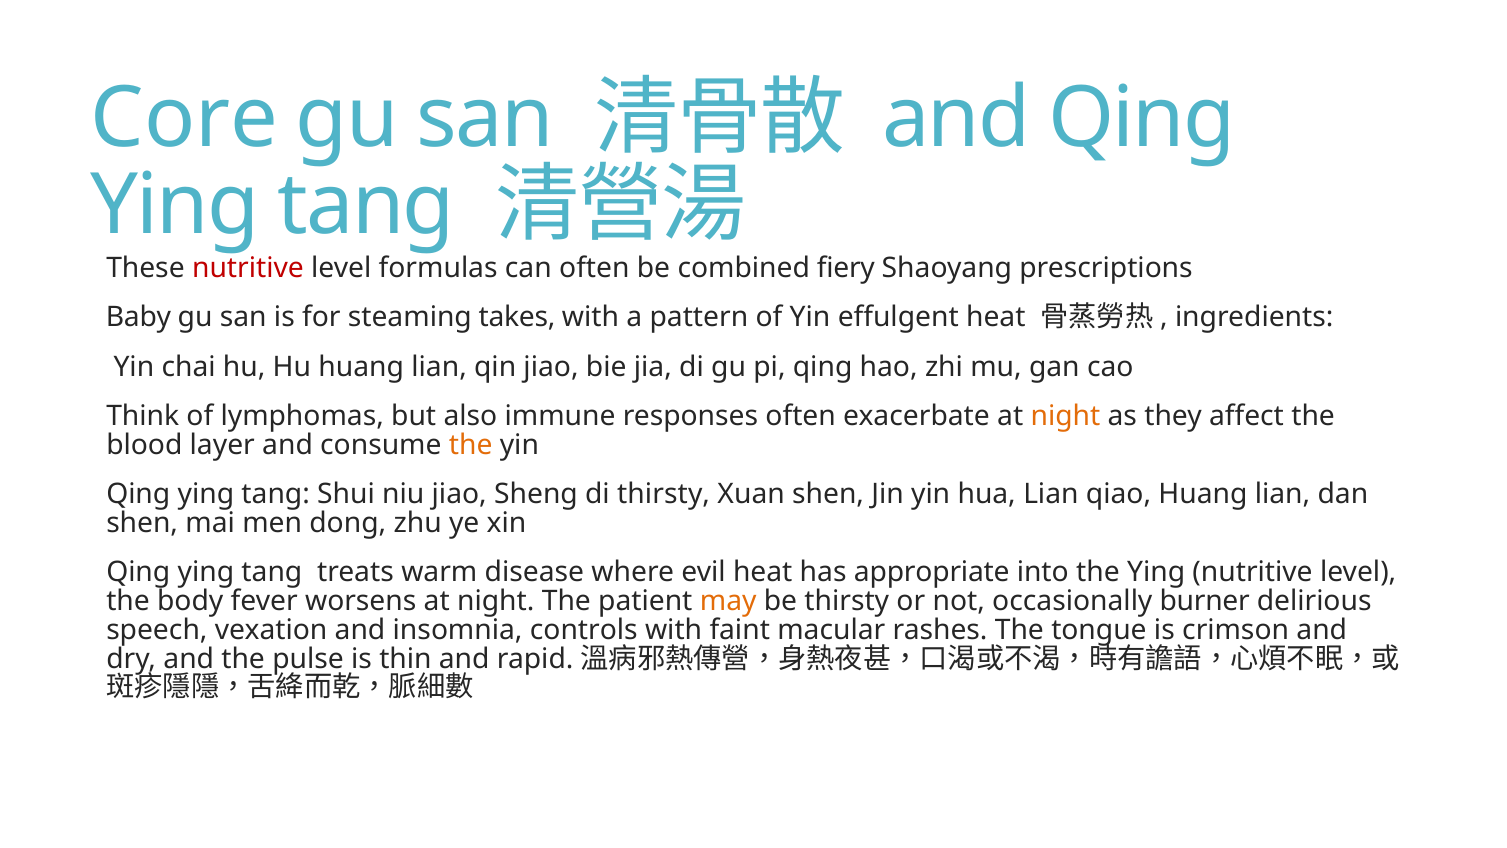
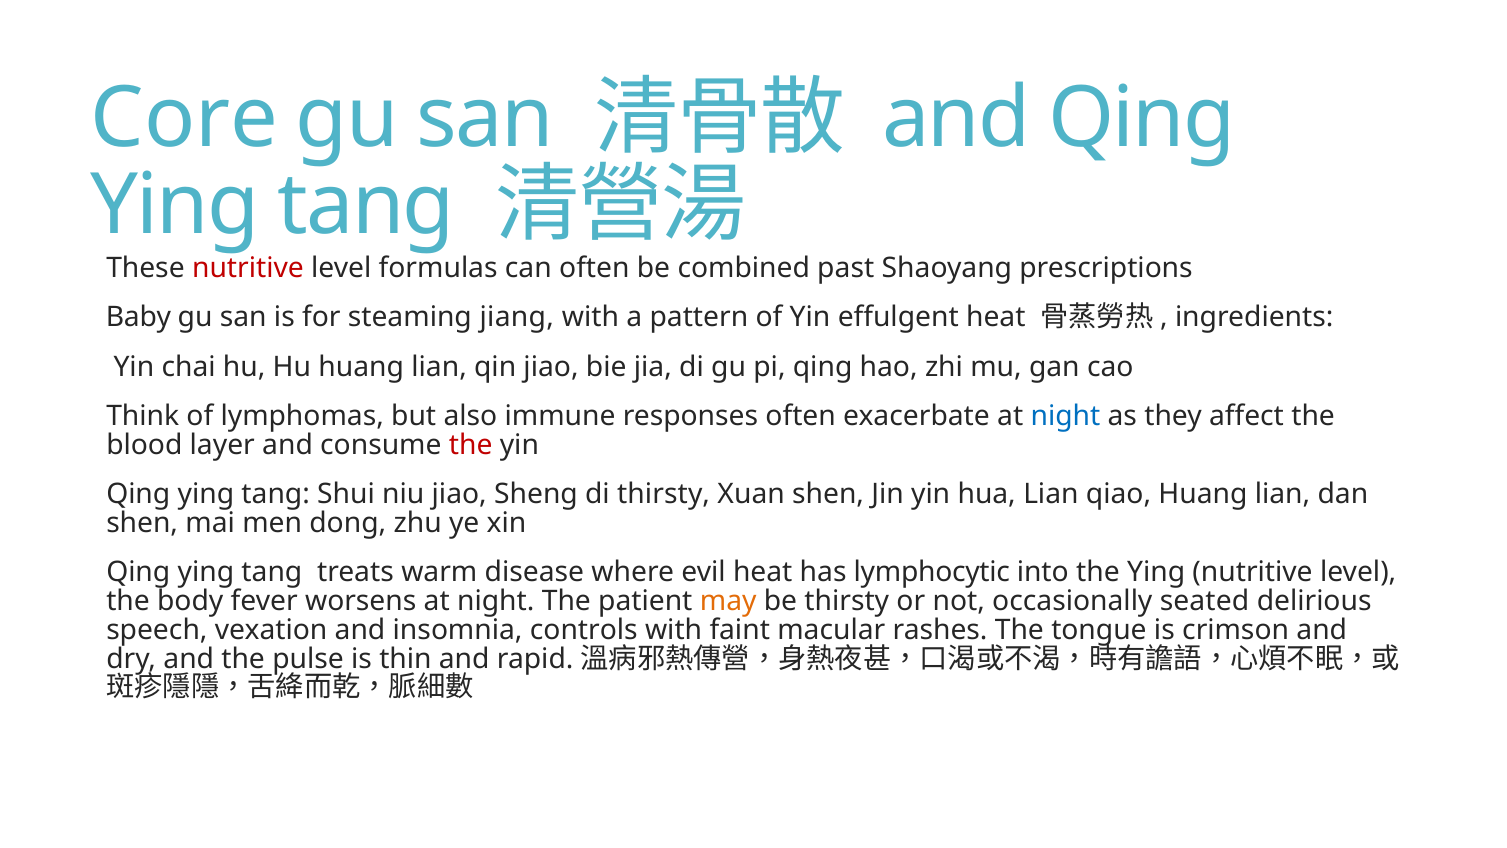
fiery: fiery -> past (846, 268)
takes: takes -> jiang (517, 317)
night colour: orange -> blue (1065, 416)
the colour: orange -> red (471, 445)
appropriate: appropriate -> lymphocytic (932, 572)
burner: burner -> seated (1205, 601)
